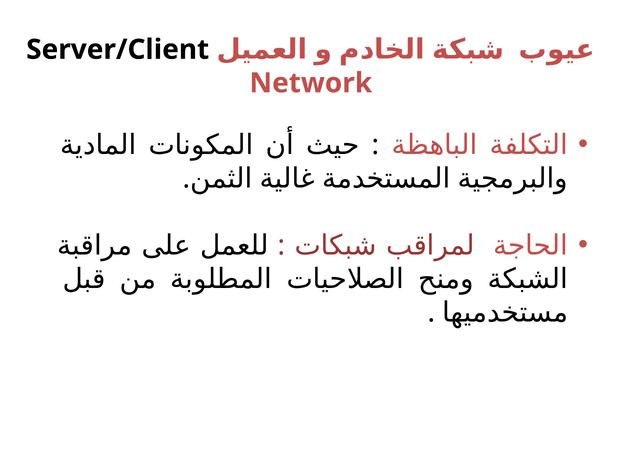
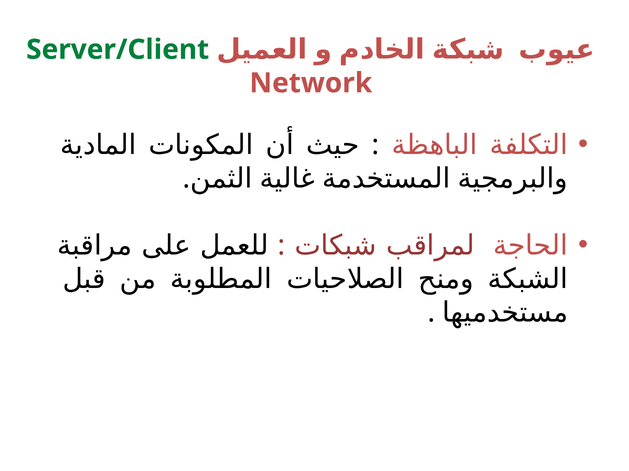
Server/Client colour: black -> green (118, 50)
